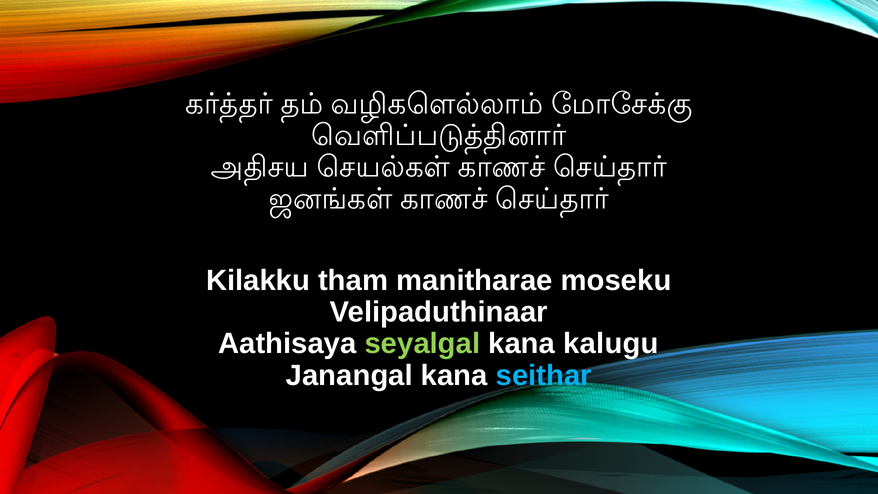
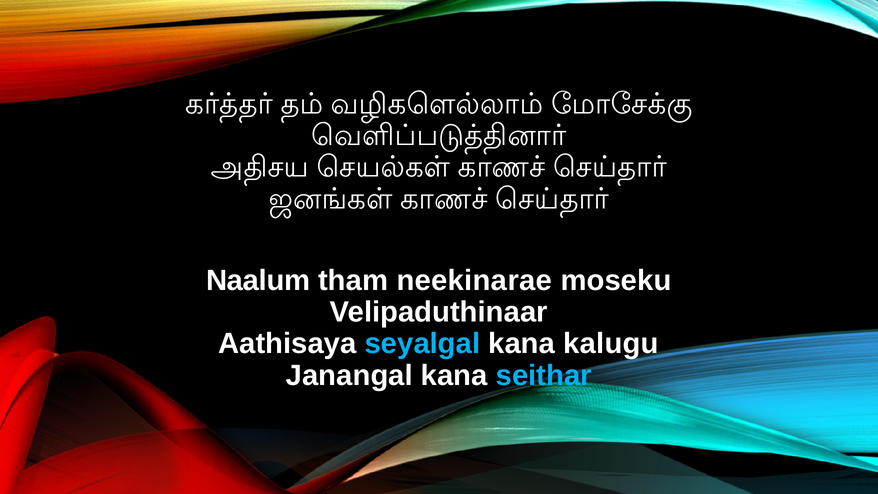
Kilakku: Kilakku -> Naalum (258, 280)
manitharae: manitharae -> neekinarae (474, 280)
seyalgal colour: light green -> light blue (422, 344)
